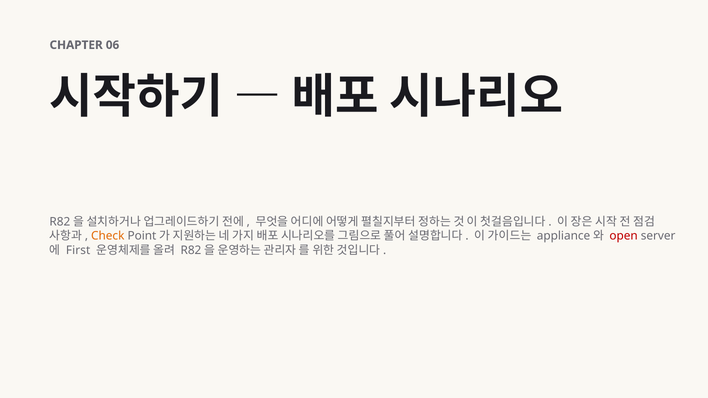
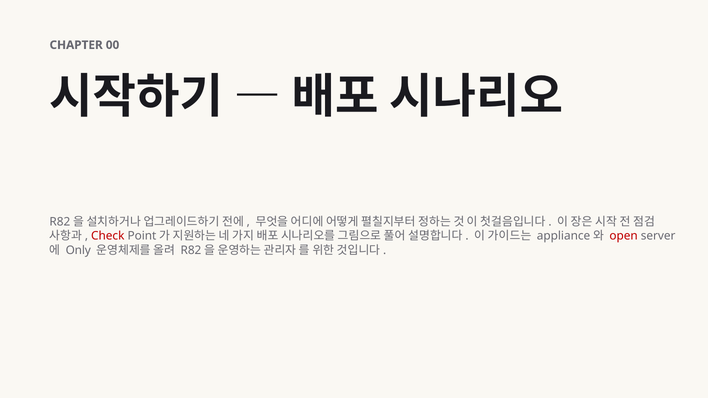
06: 06 -> 00 (113, 45)
Check colour: orange -> red (108, 236)
First: First -> Only (78, 250)
